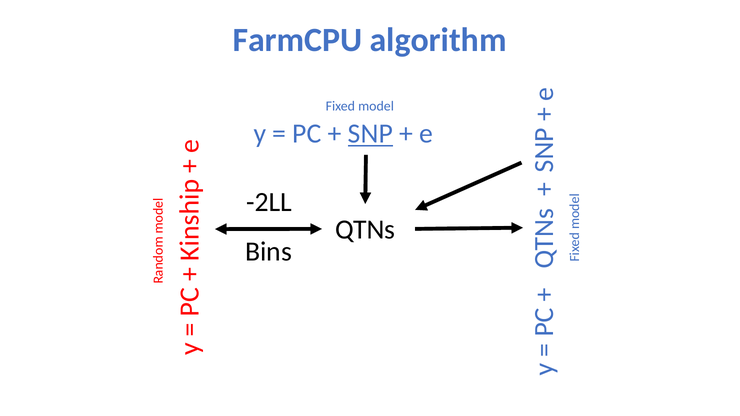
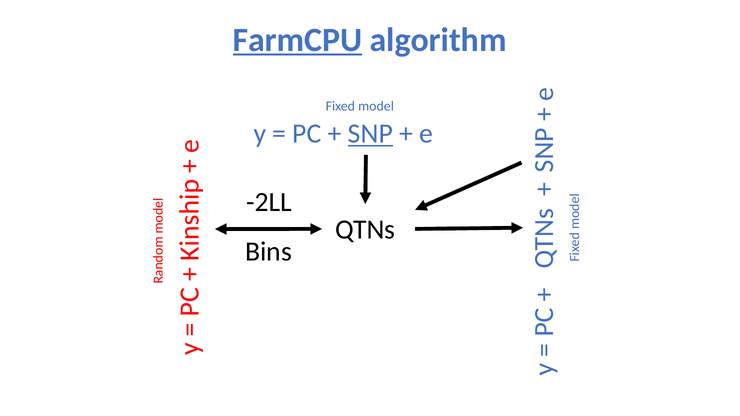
FarmCPU underline: none -> present (298, 40)
